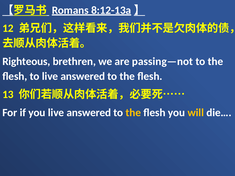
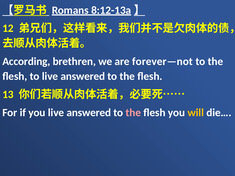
Righteous: Righteous -> According (26, 61)
passing—not: passing—not -> forever—not (162, 61)
the colour: yellow -> pink (133, 113)
